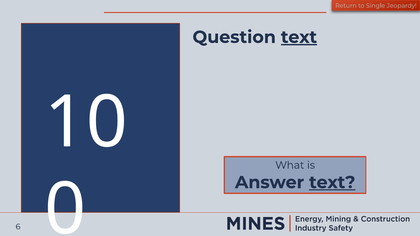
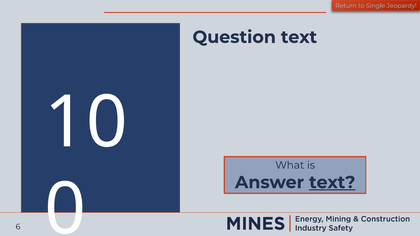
text underline: present -> none (299, 37)
